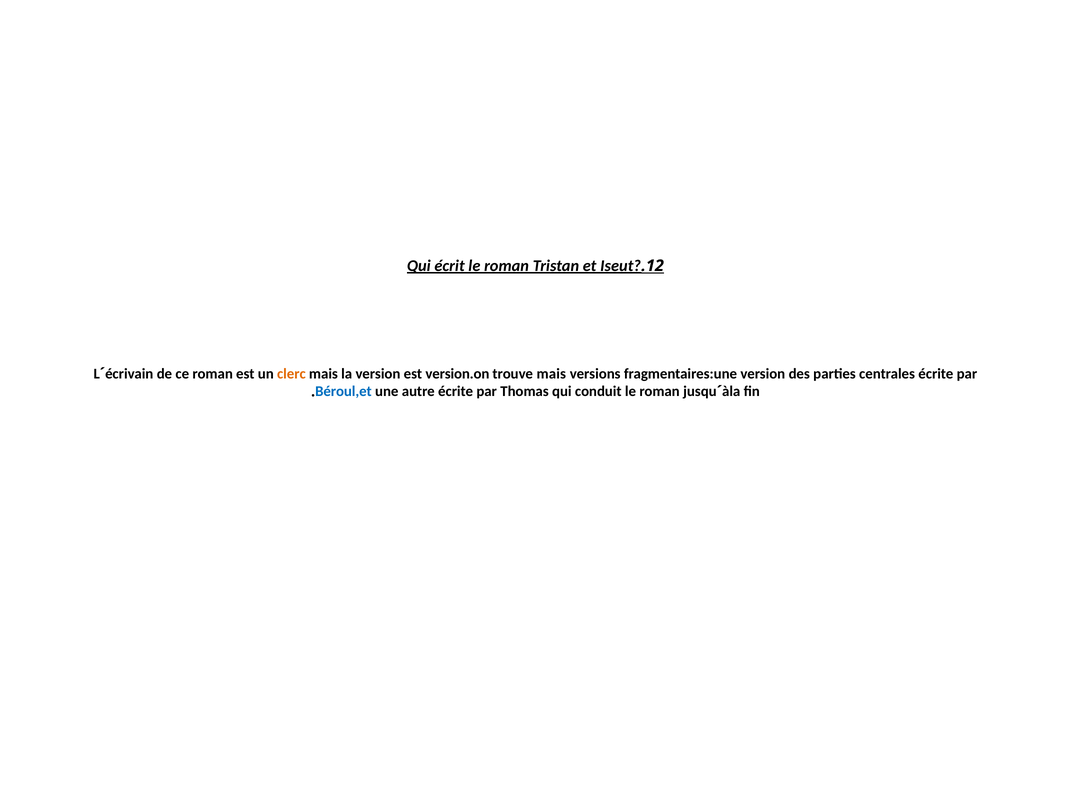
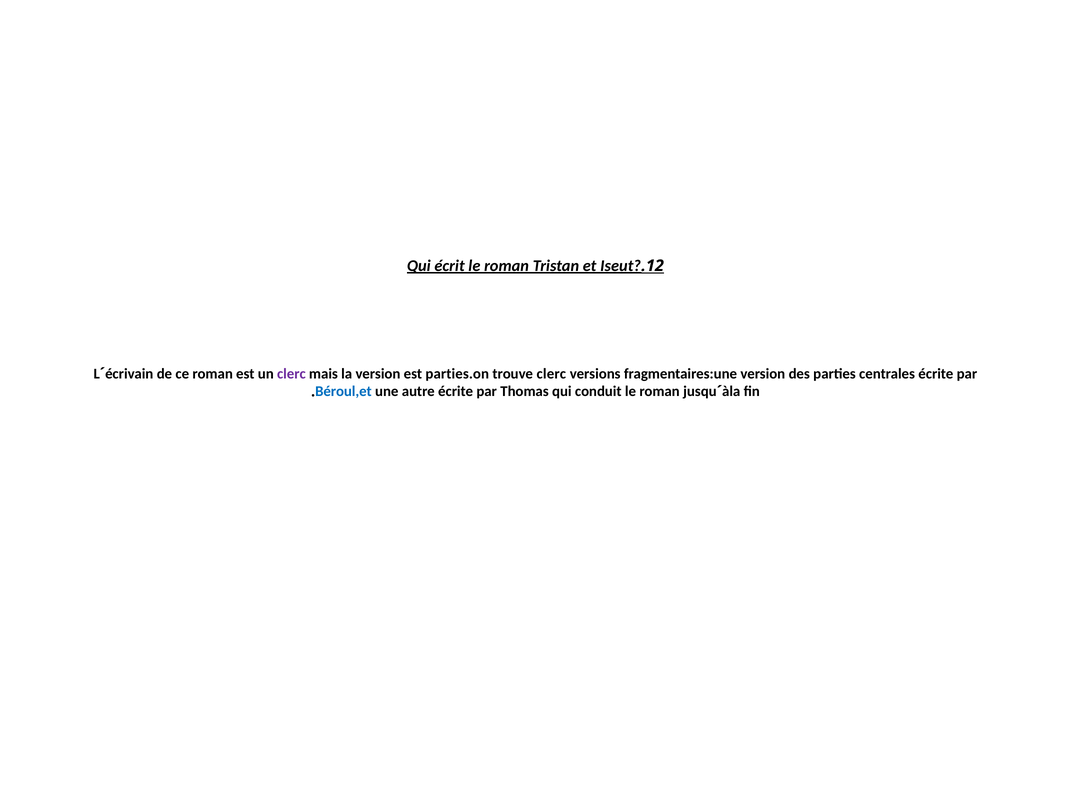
clerc colour: orange -> purple (291, 374)
version.on: version.on -> parties.on (457, 374)
trouve mais: mais -> clerc (551, 374)
